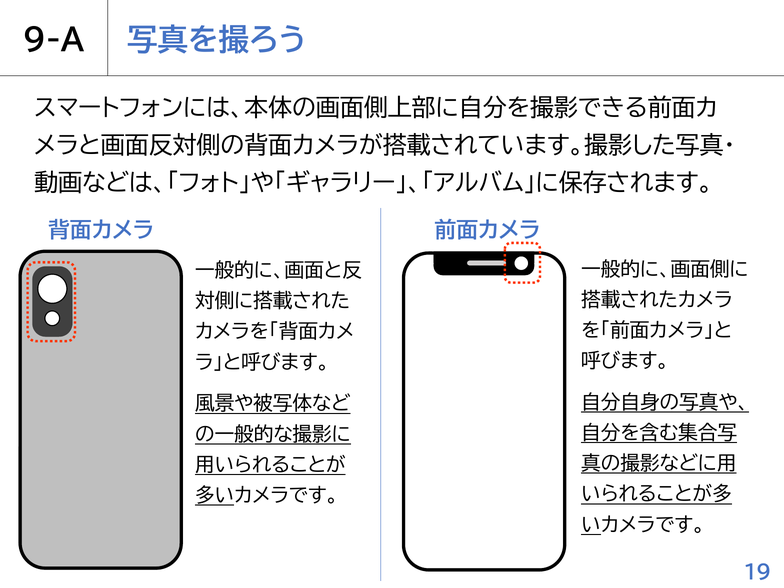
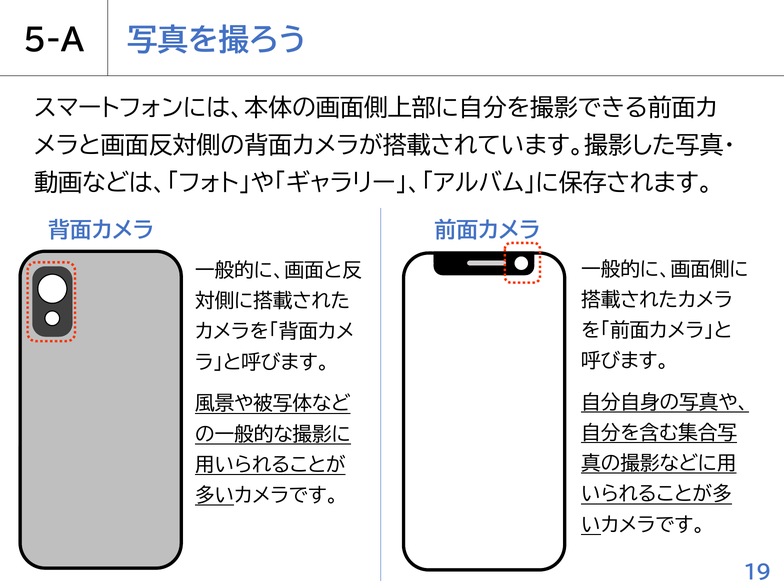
9-A: 9-A -> 5-A (54, 40)
